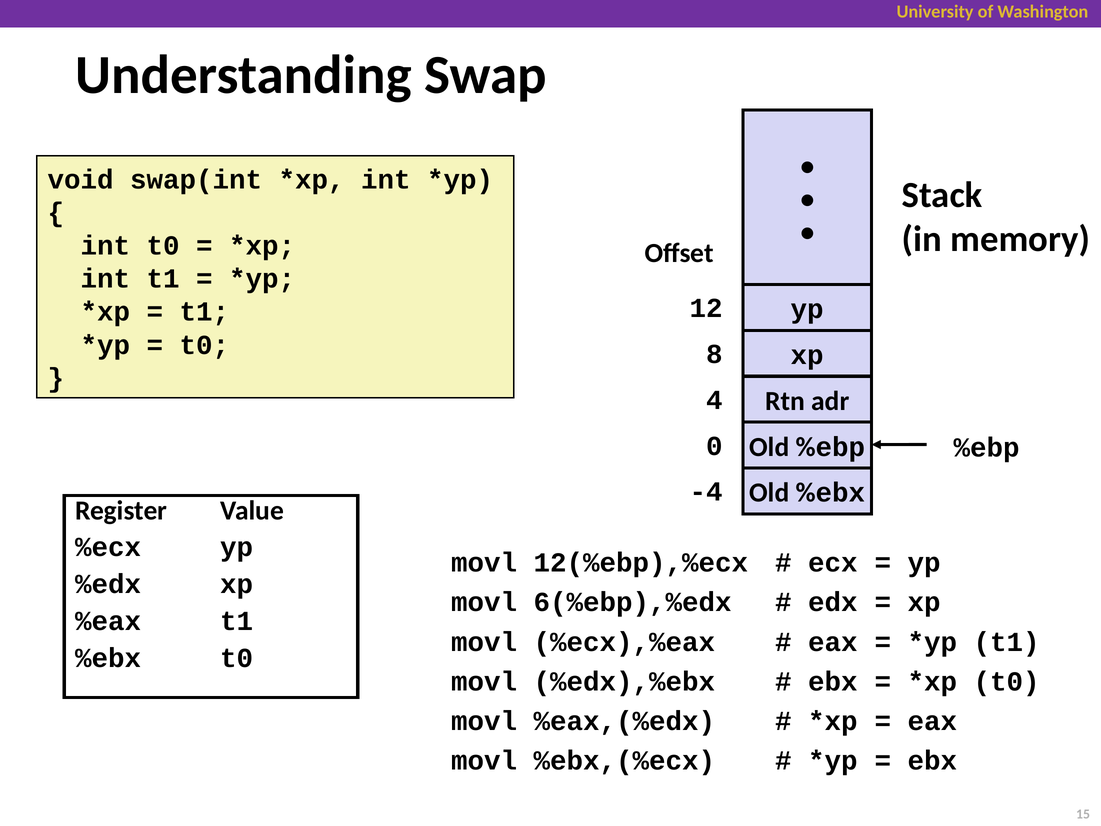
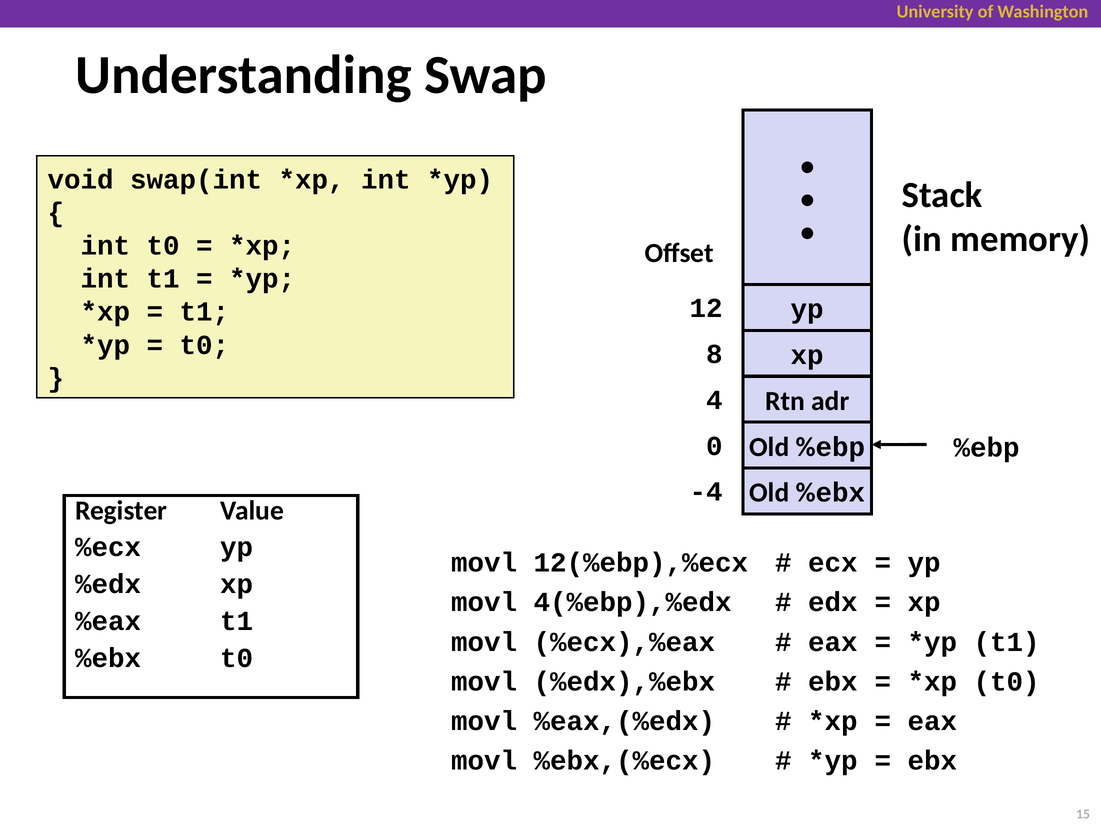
6(%ebp),%edx: 6(%ebp),%edx -> 4(%ebp),%edx (633, 602)
